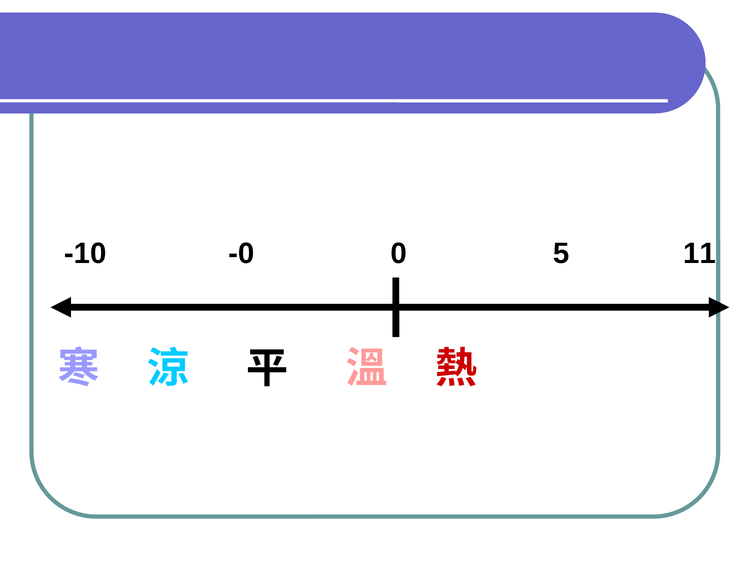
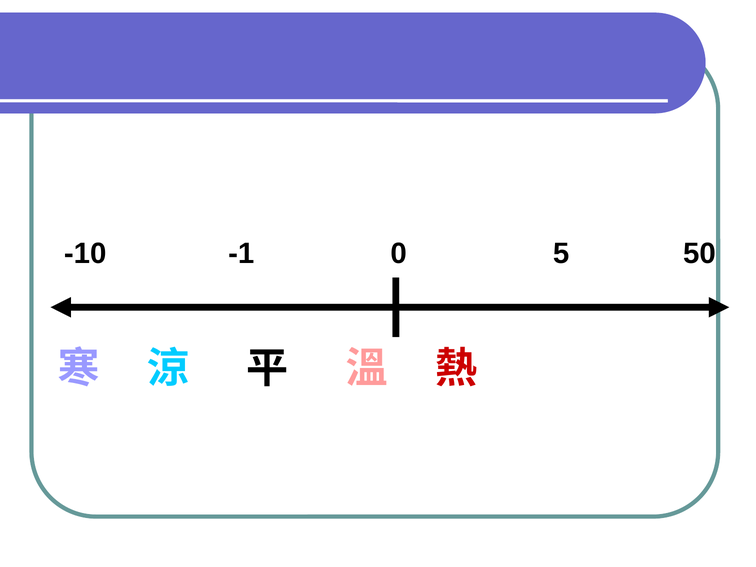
-0: -0 -> -1 (241, 253)
11: 11 -> 50 (699, 253)
